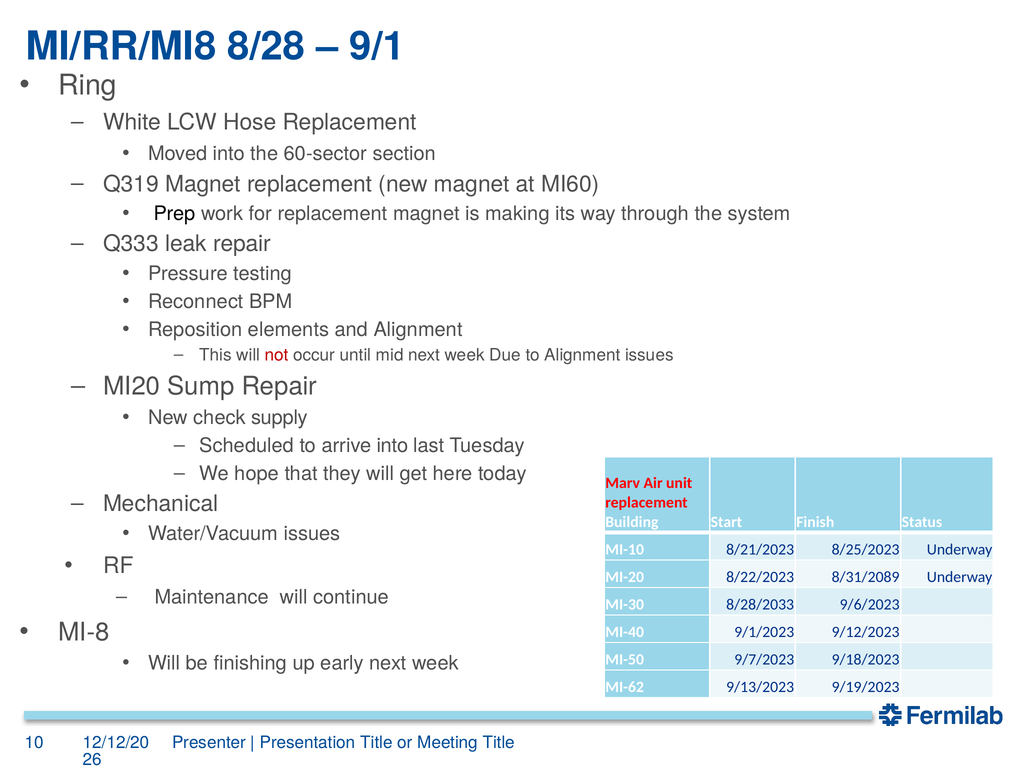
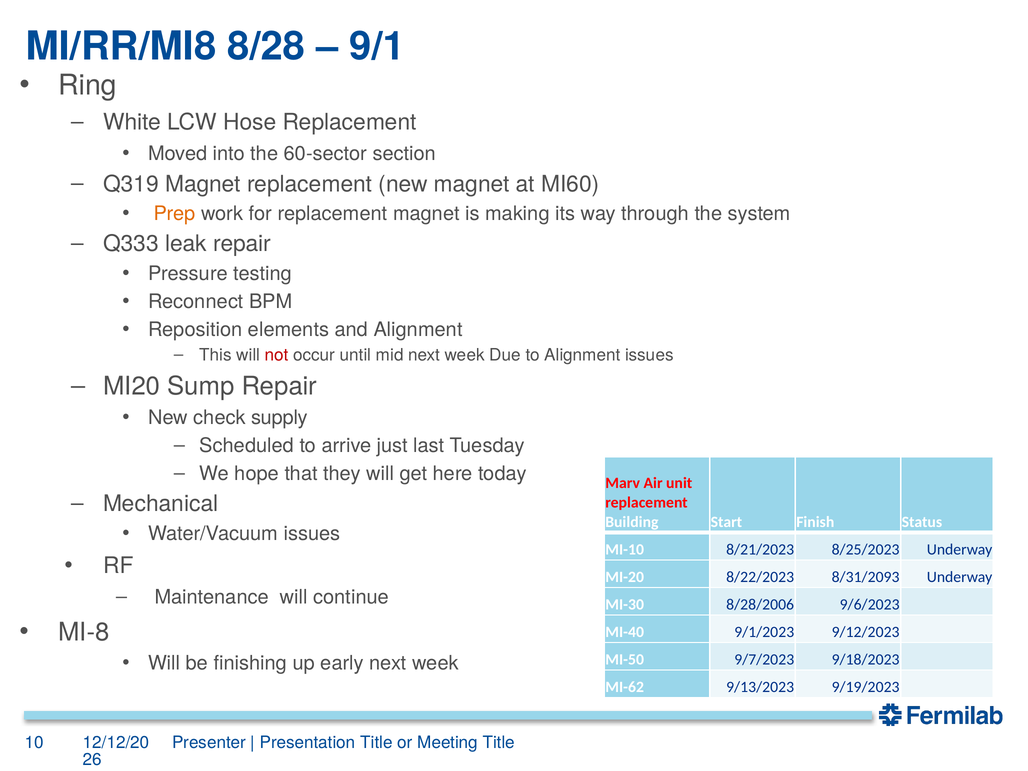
Prep colour: black -> orange (175, 213)
arrive into: into -> just (392, 445)
8/31/2089: 8/31/2089 -> 8/31/2093 (866, 577)
8/28/2033: 8/28/2033 -> 8/28/2006 (760, 604)
